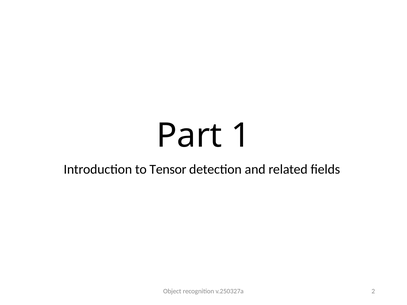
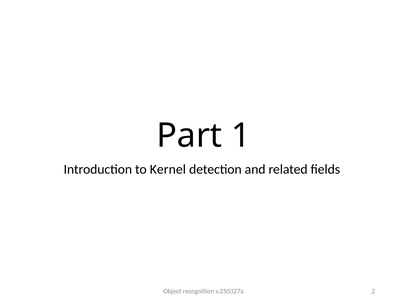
Tensor: Tensor -> Kernel (168, 170)
